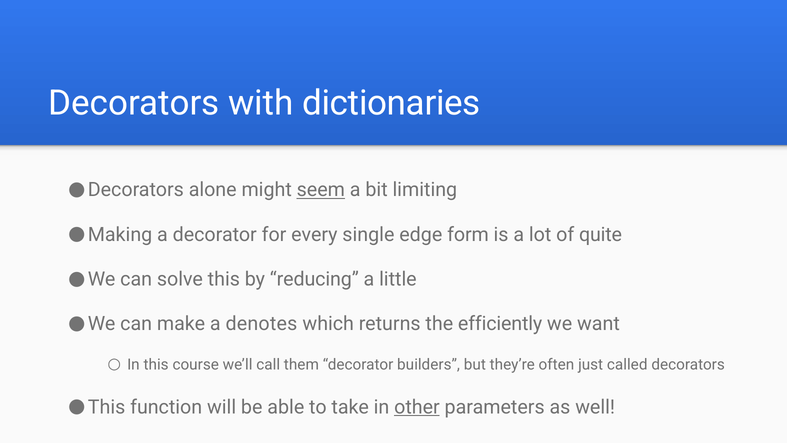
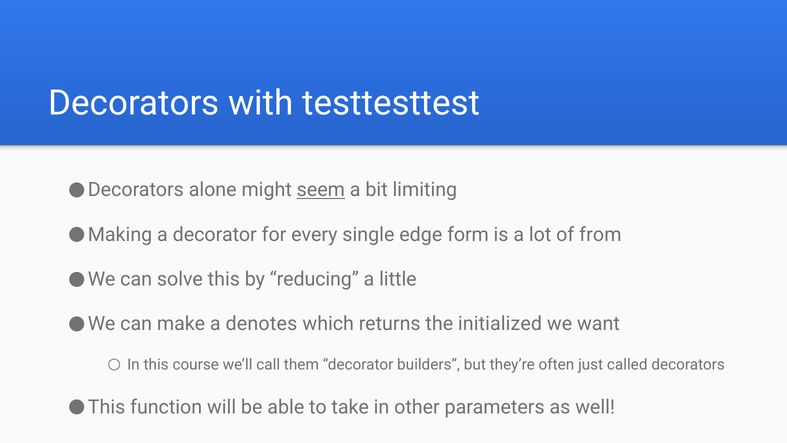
dictionaries: dictionaries -> testtesttest (391, 103)
quite: quite -> from (600, 234)
efficiently: efficiently -> initialized (500, 324)
other underline: present -> none (417, 407)
